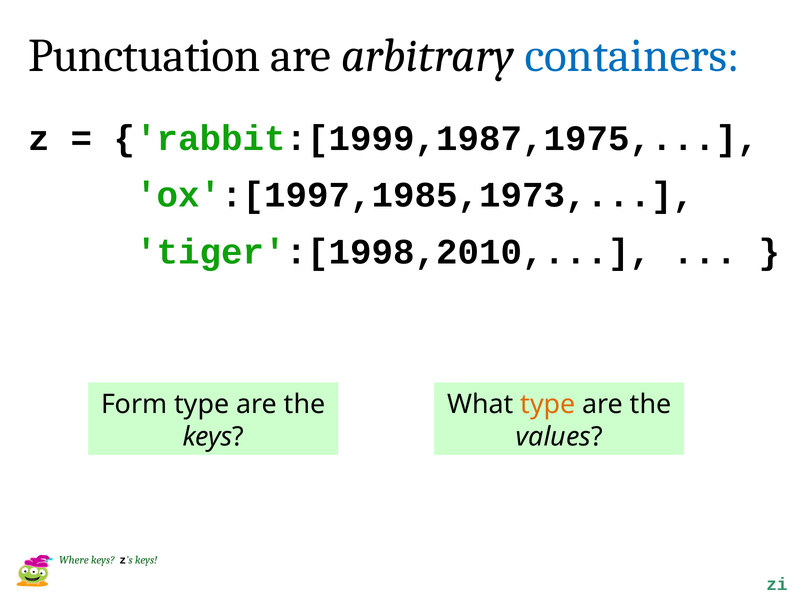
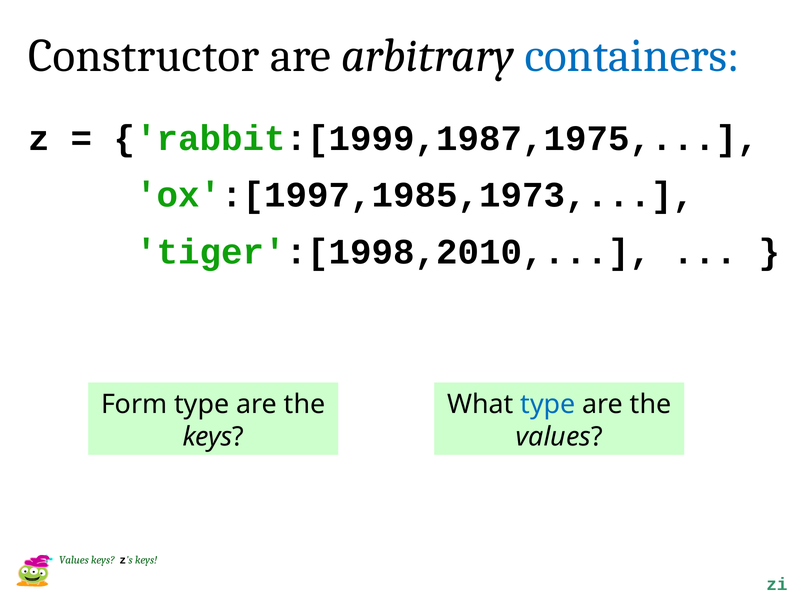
Punctuation: Punctuation -> Constructor (144, 56)
type colour: orange -> blue (548, 404)
Where: Where -> Values (74, 560)
